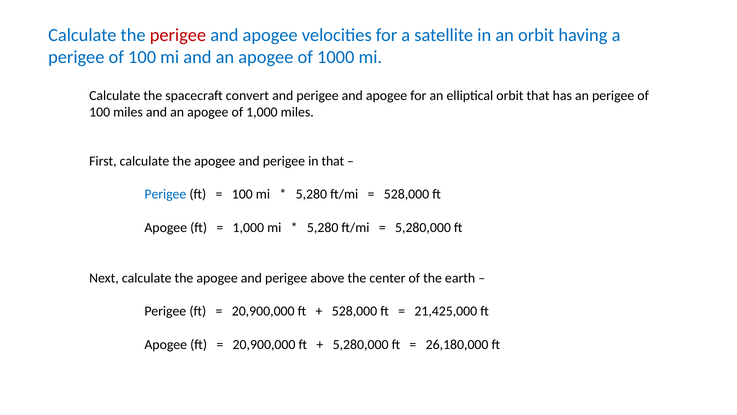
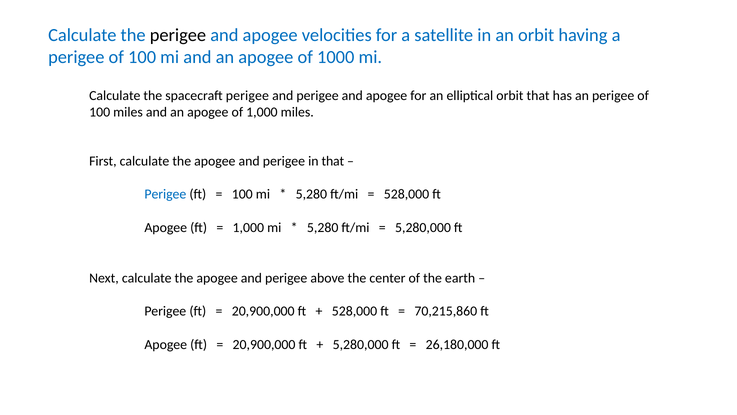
perigee colour: red -> black (178, 35)
spacecraft convert: convert -> perigee (247, 96)
21,425,000: 21,425,000 -> 70,215,860 (446, 311)
